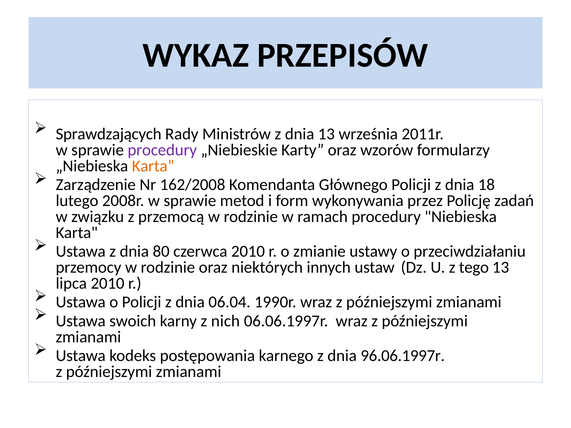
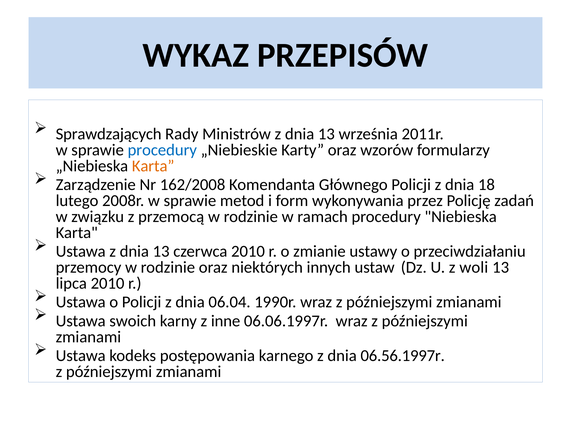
procedury colour: purple -> blue (162, 150)
Ustawa z dnia 80: 80 -> 13 (161, 252)
tego: tego -> woli (474, 268)
nich: nich -> inne (226, 321)
96.06.1997r: 96.06.1997r -> 06.56.1997r (403, 356)
